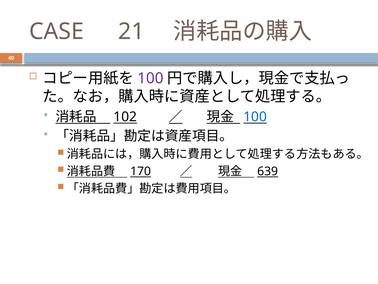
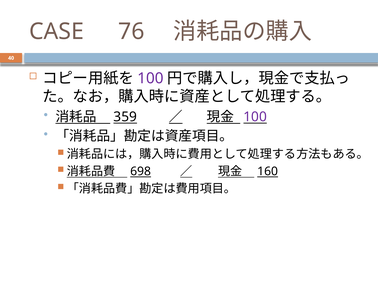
21: 21 -> 76 (131, 32)
102: 102 -> 359 (125, 117)
100 colour: blue -> purple (255, 117)
170: 170 -> 698 (141, 171)
639: 639 -> 160 (268, 171)
